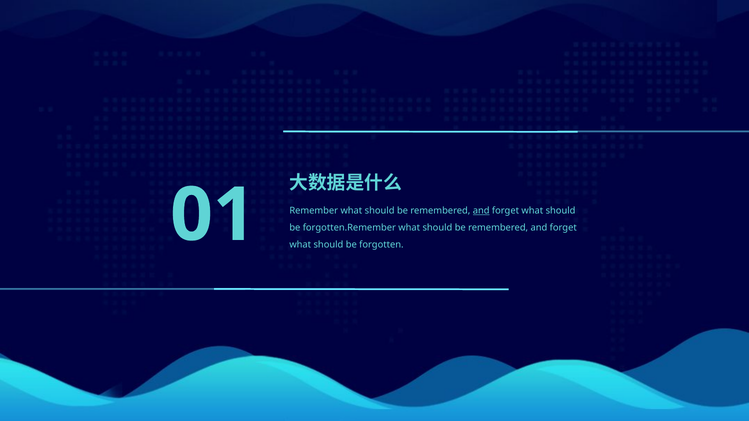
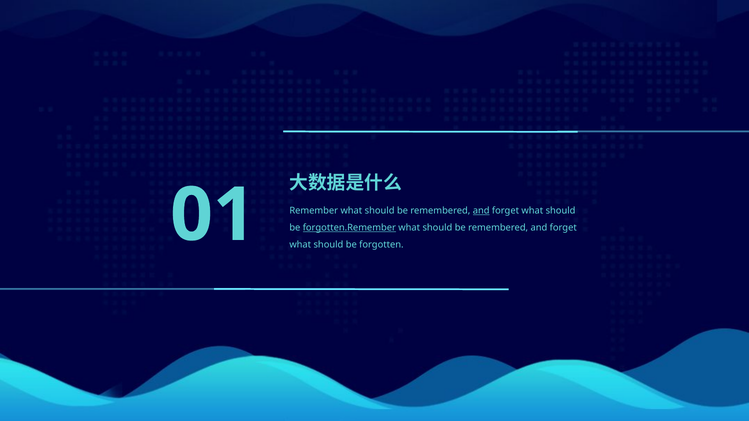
forgotten.Remember underline: none -> present (349, 228)
